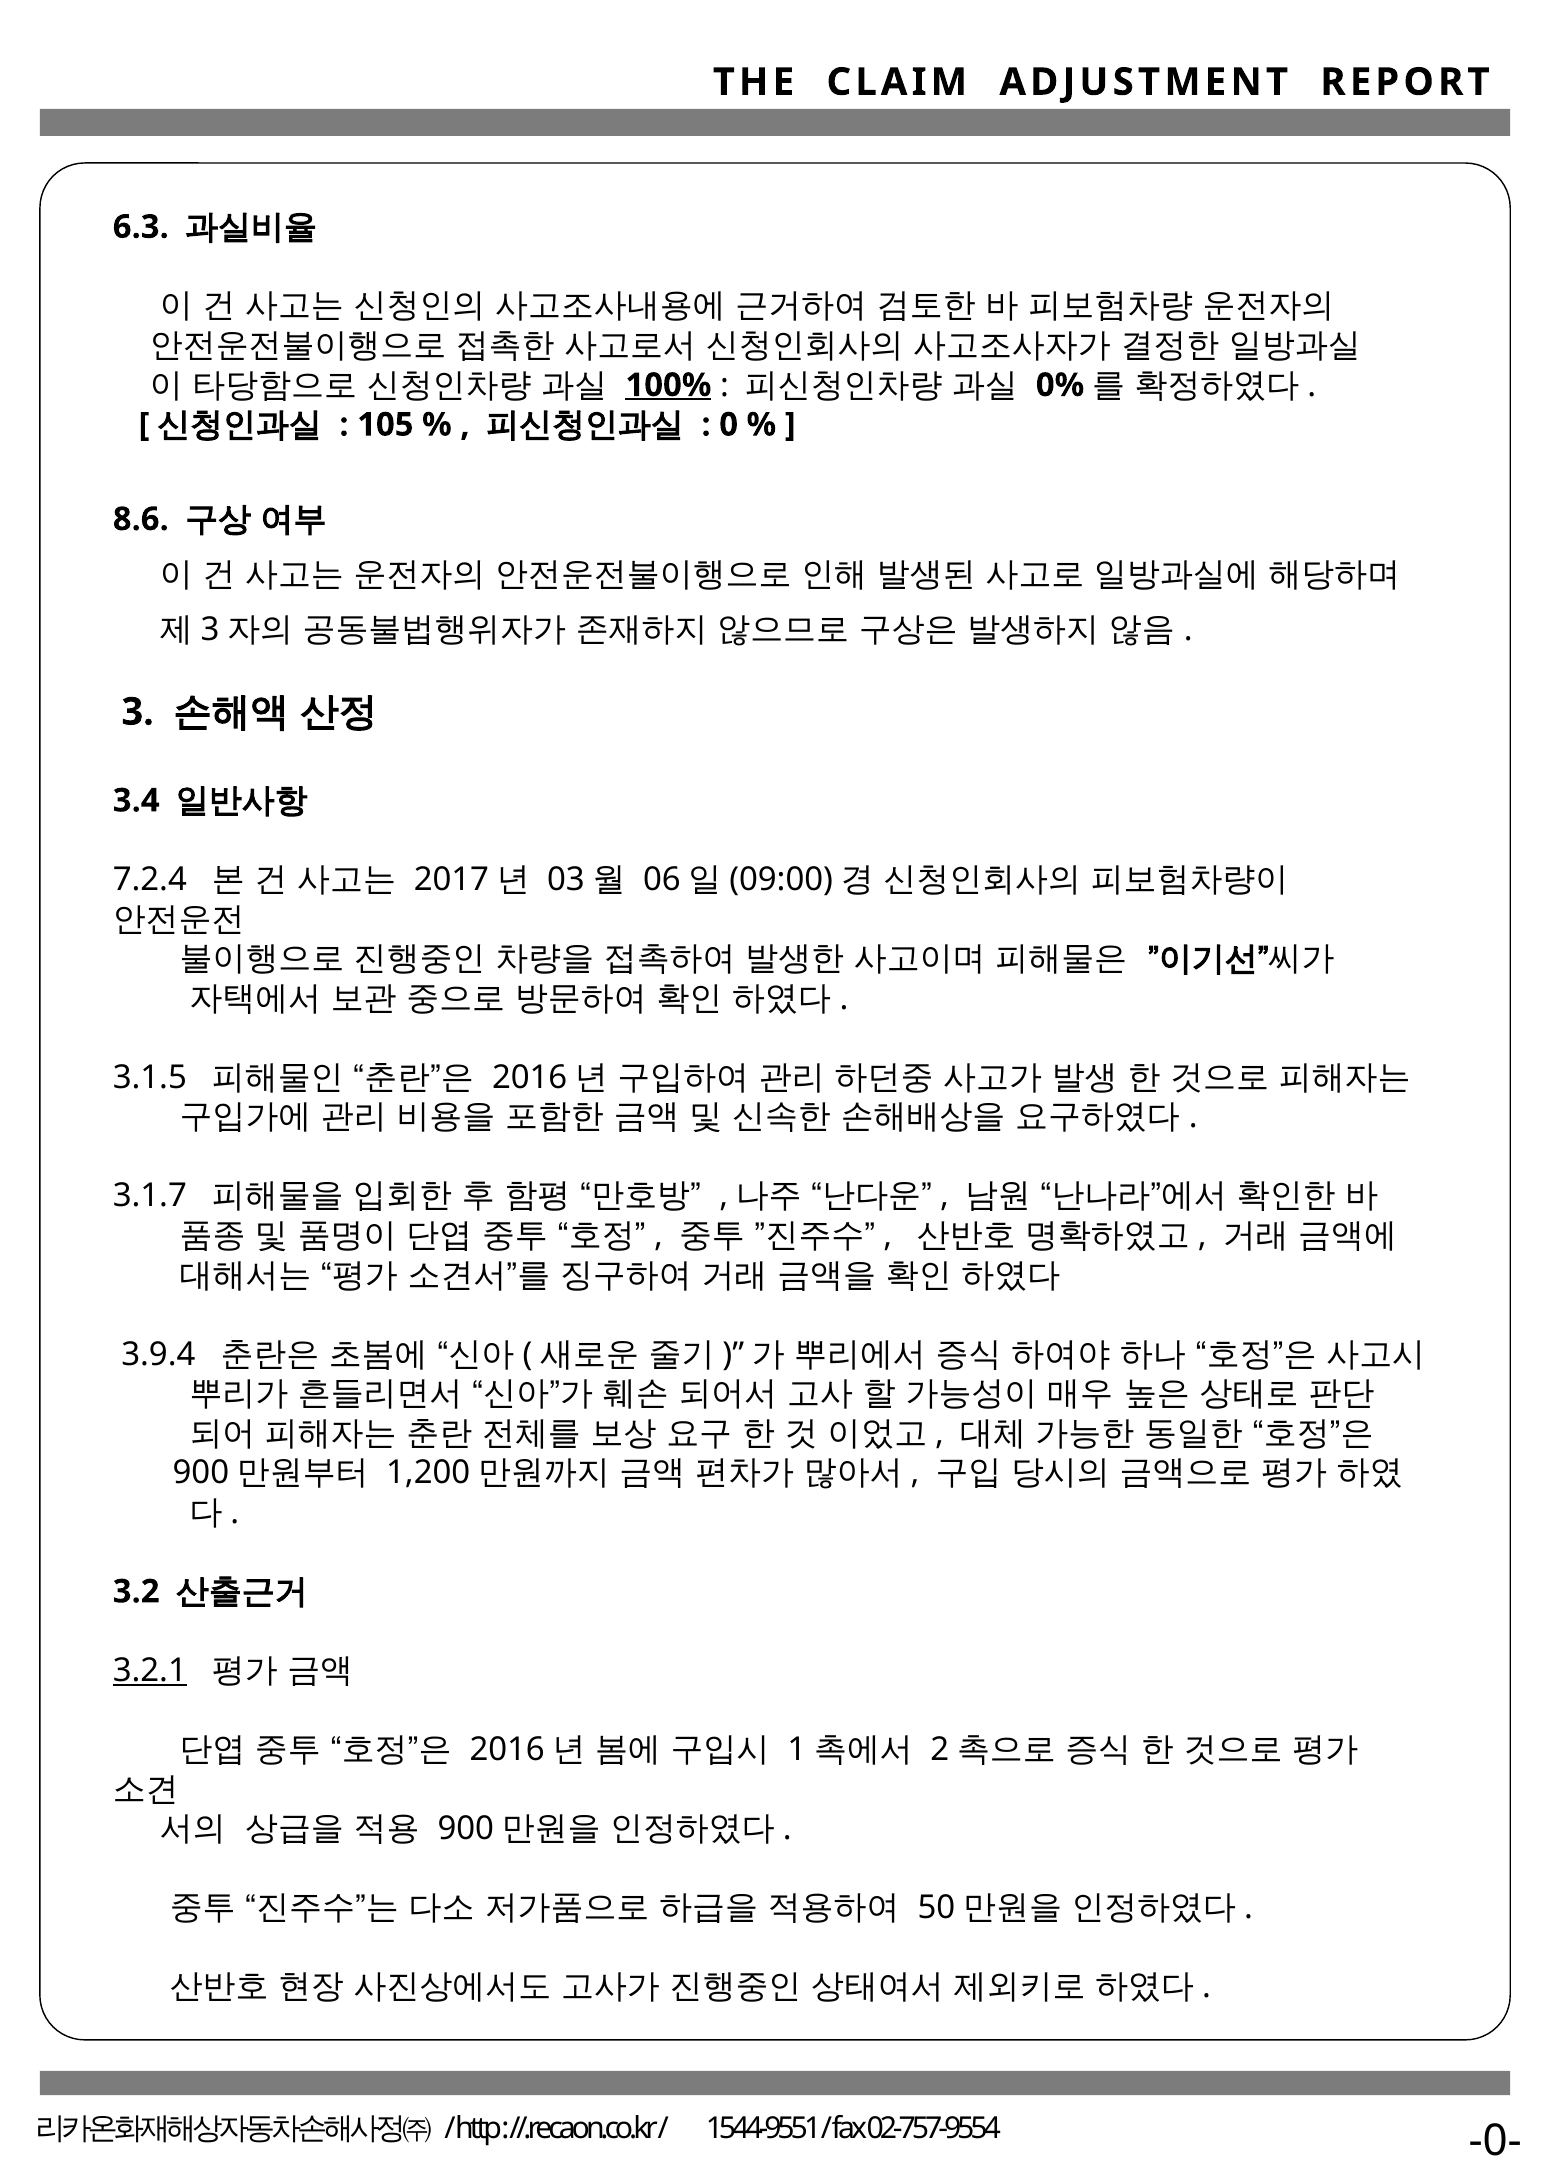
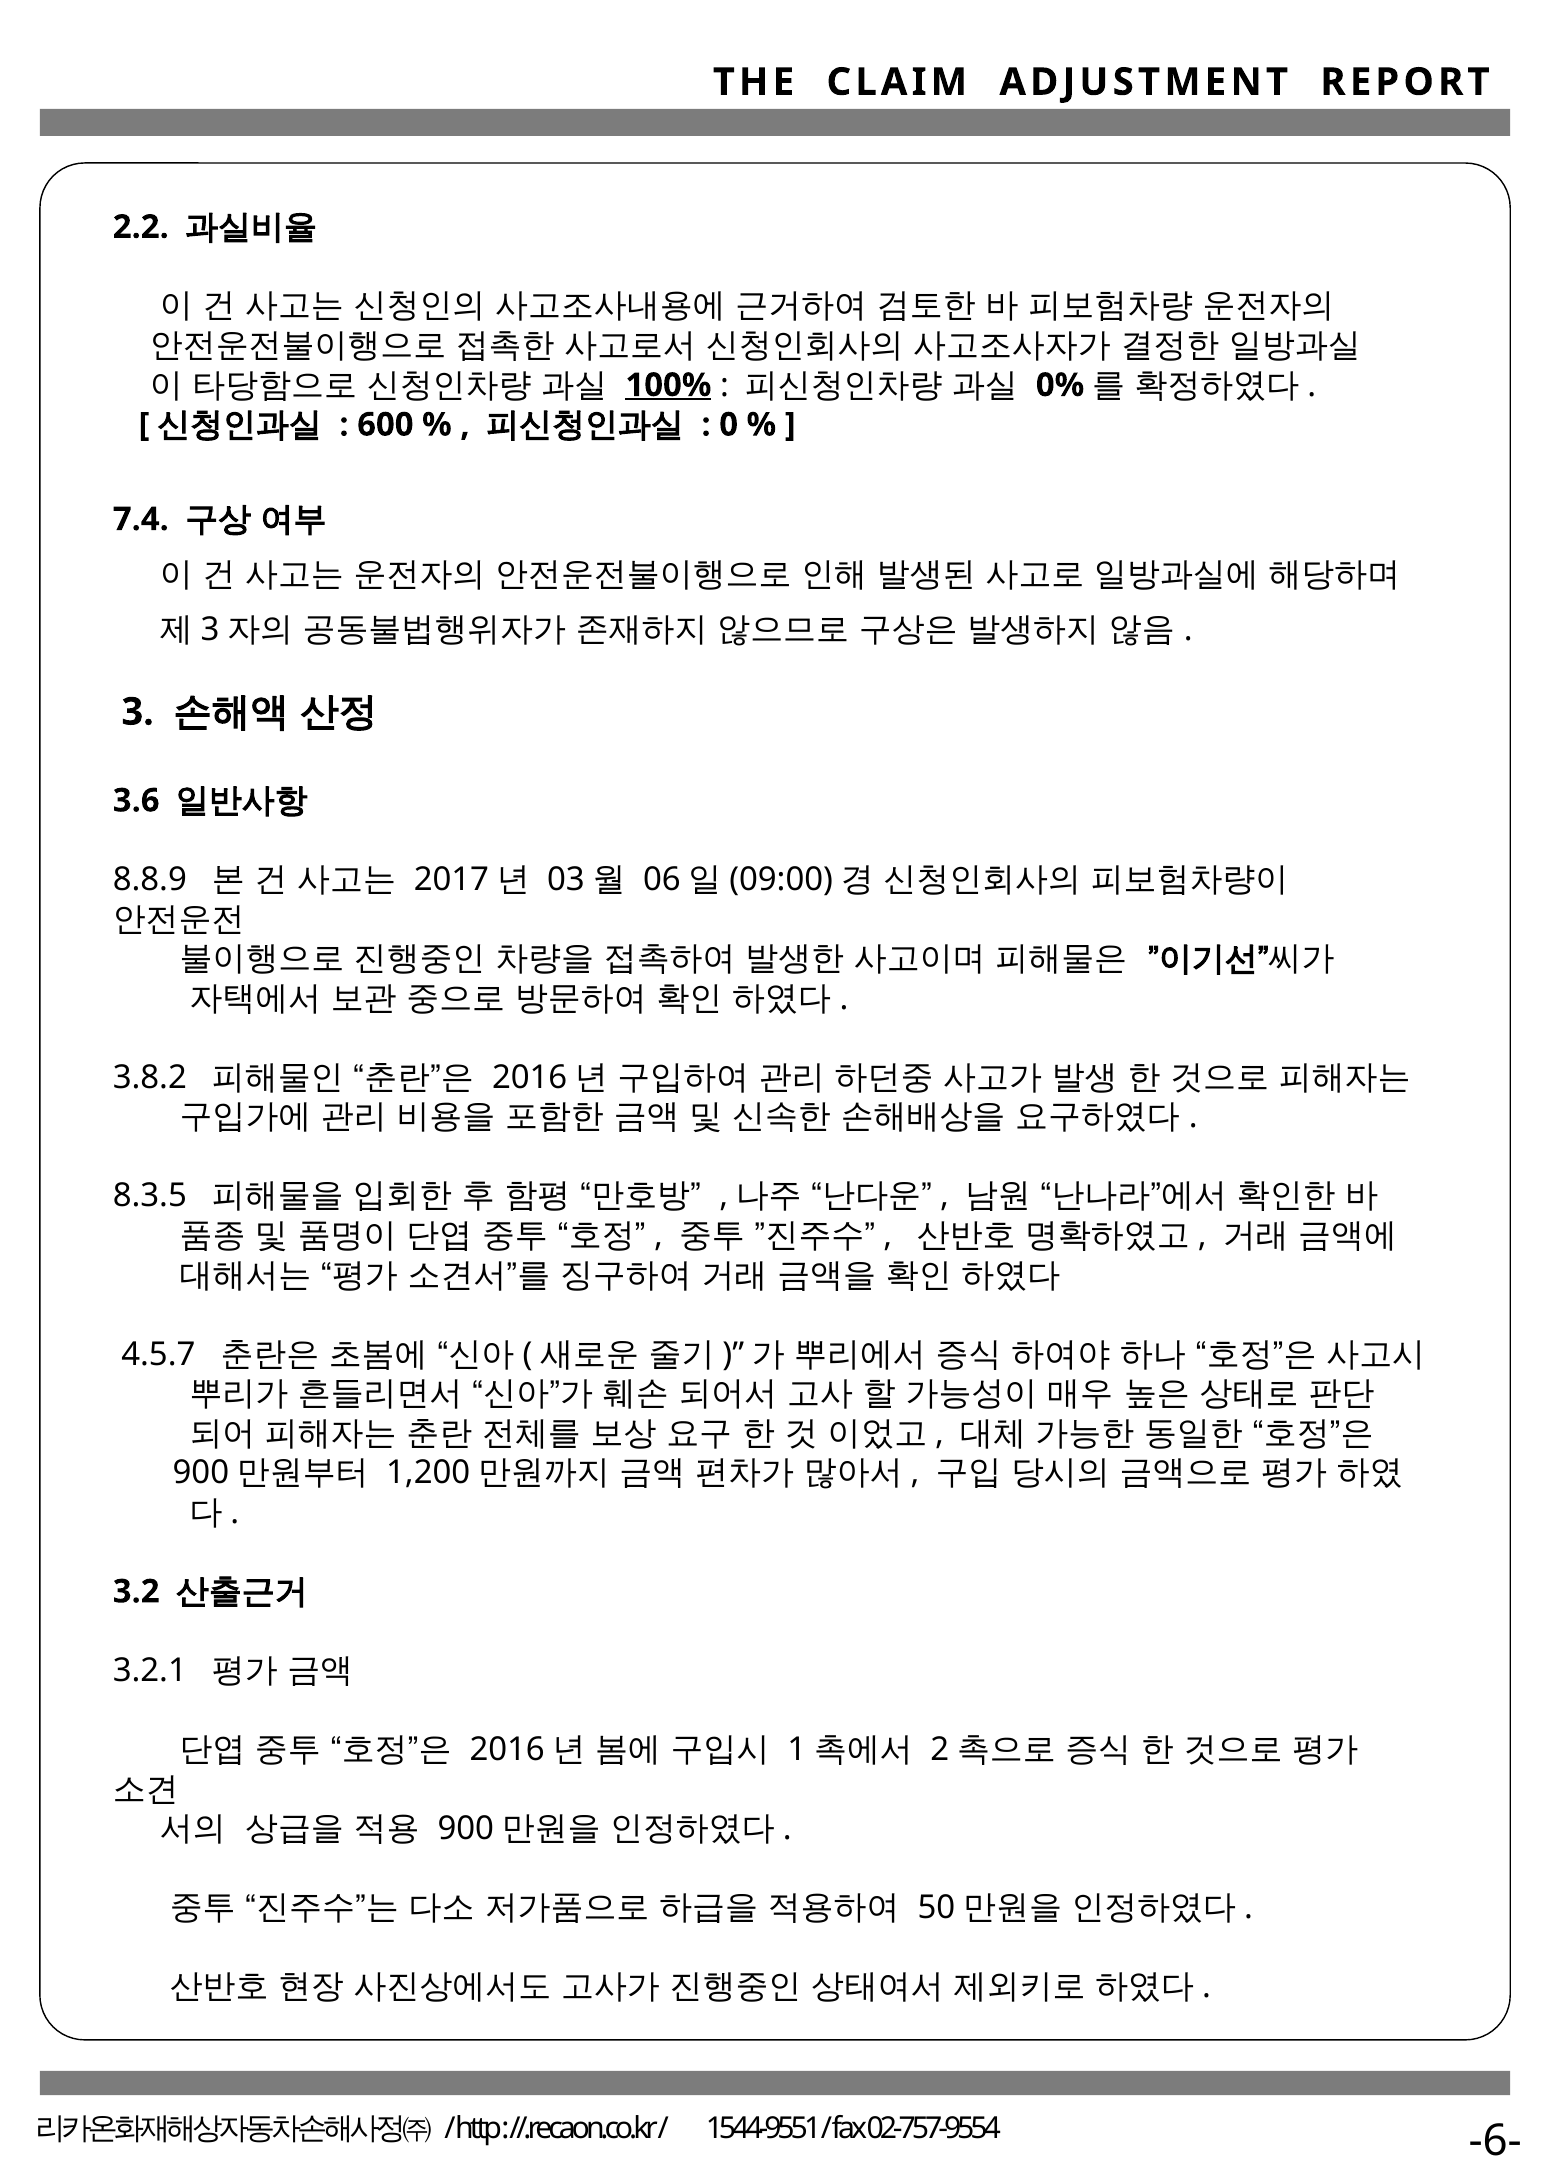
6.3: 6.3 -> 2.2 (141, 227)
105: 105 -> 600 (385, 425)
8.6: 8.6 -> 7.4 (141, 519)
3.4: 3.4 -> 3.6 (136, 800)
7.2.4: 7.2.4 -> 8.8.9 (150, 880)
3.1.5: 3.1.5 -> 3.8.2 (150, 1077)
3.1.7: 3.1.7 -> 8.3.5 (150, 1196)
3.9.4: 3.9.4 -> 4.5.7 (158, 1354)
3.2.1 underline: present -> none (150, 1670)
-0-: -0- -> -6- (1495, 2141)
